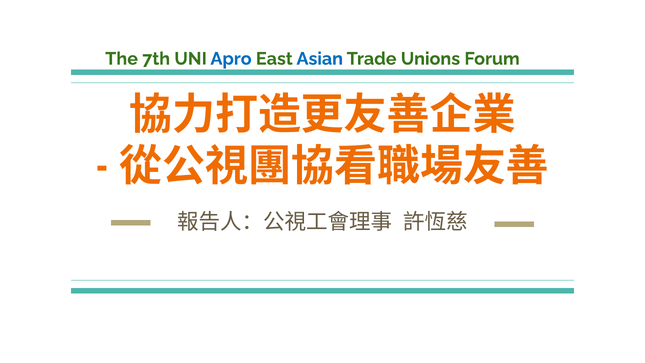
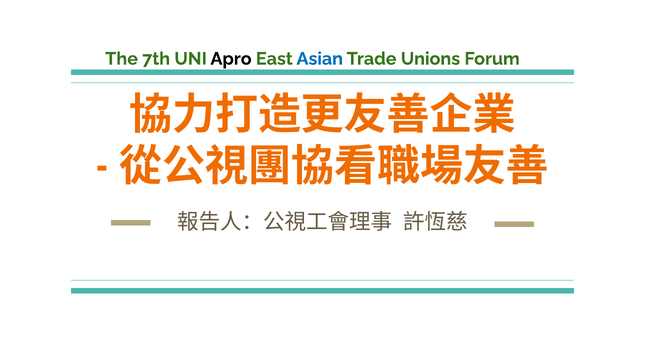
Apro colour: blue -> black (231, 59)
